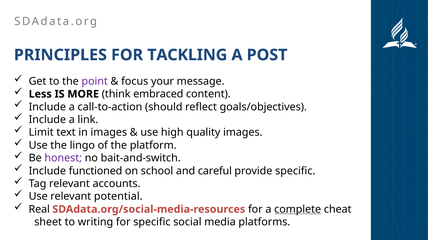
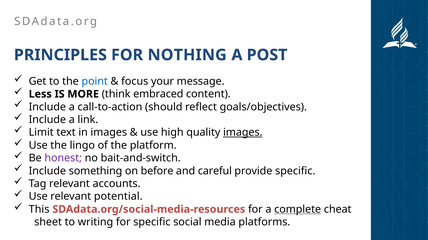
TACKLING: TACKLING -> NOTHING (187, 55)
point colour: purple -> blue (95, 82)
images underline: none -> present (243, 133)
functioned: functioned -> something (96, 171)
school: school -> before (157, 171)
Real: Real -> This (39, 210)
